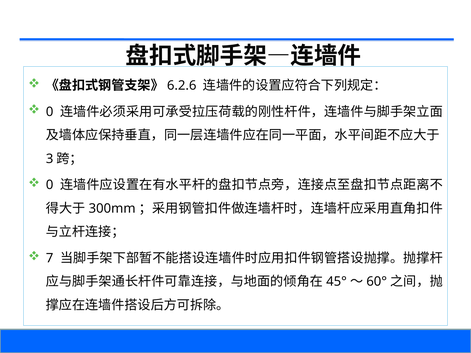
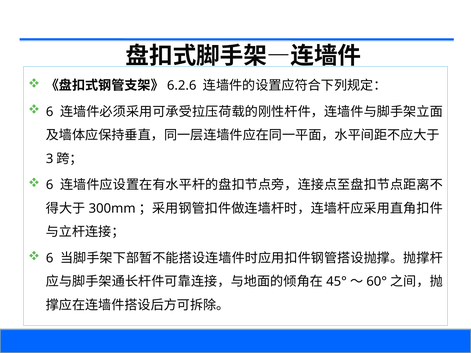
0: 0 -> 6 (50, 112)
0: 0 -> 6 (50, 185)
7: 7 -> 6 (50, 258)
